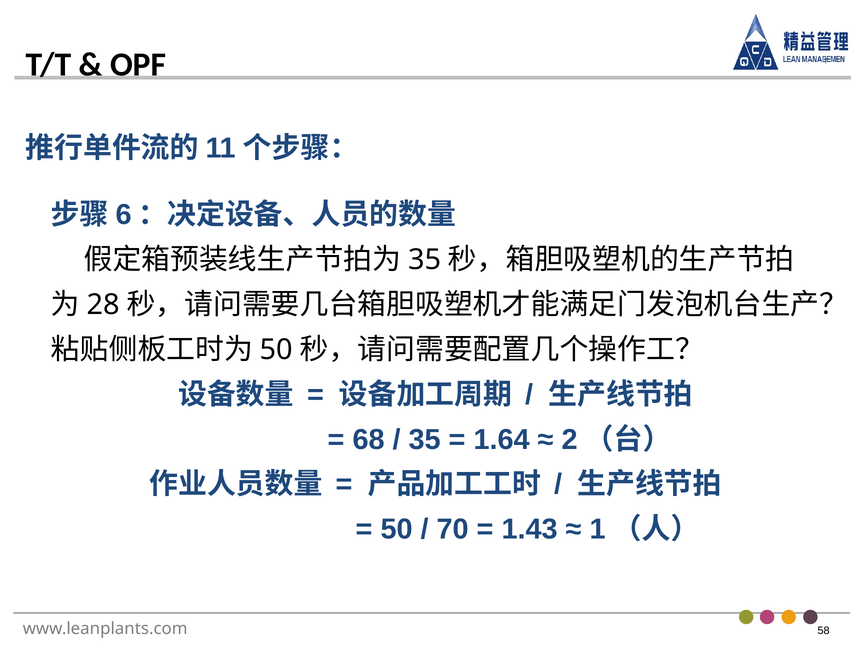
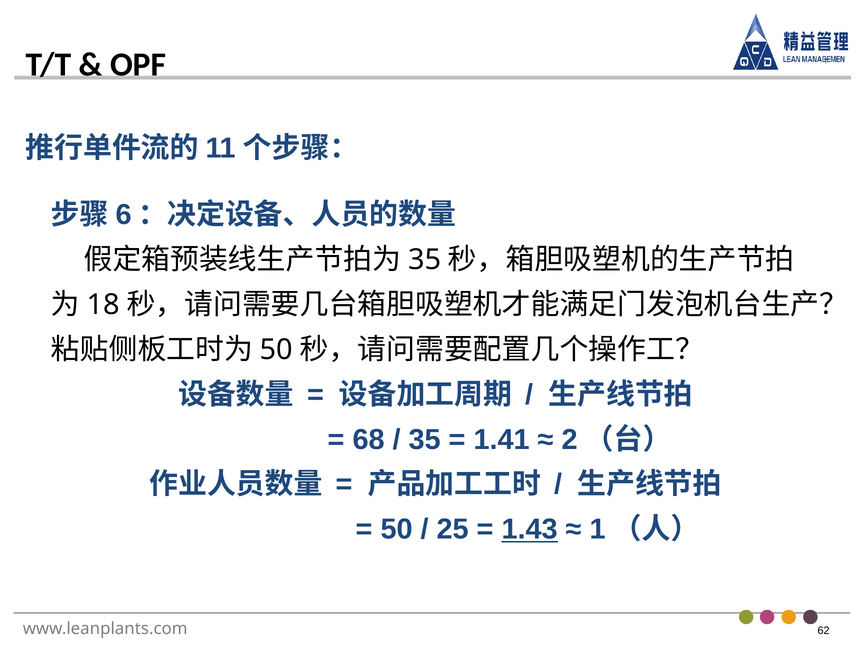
28: 28 -> 18 (103, 305)
1.64: 1.64 -> 1.41 (502, 440)
70: 70 -> 25 (453, 530)
1.43 underline: none -> present (530, 530)
58: 58 -> 62 (824, 631)
